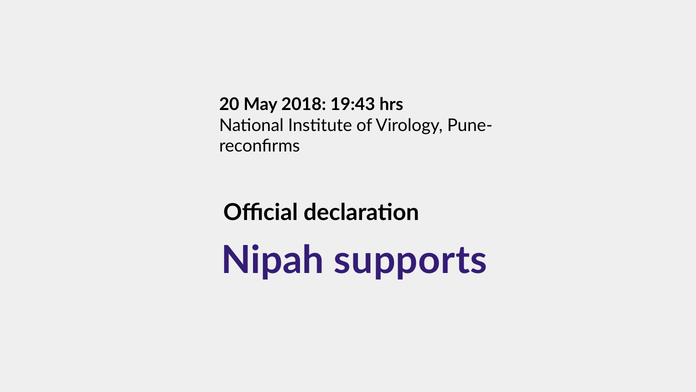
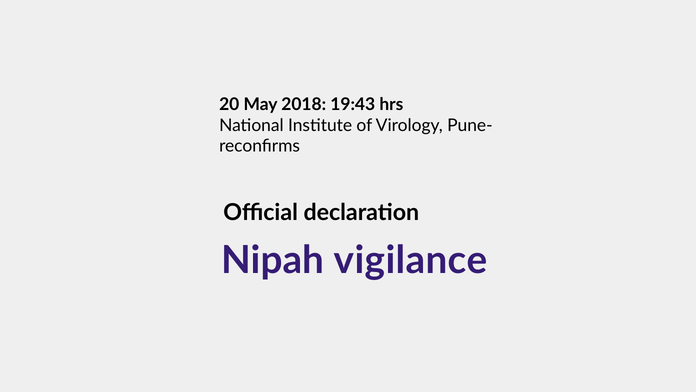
supports: supports -> vigilance (411, 260)
